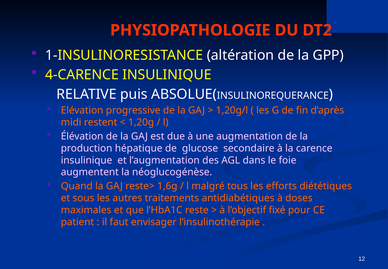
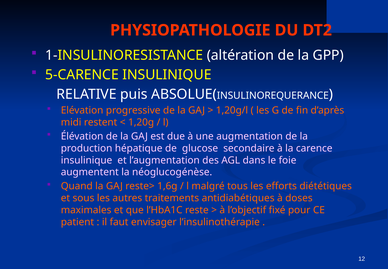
4-CARENCE: 4-CARENCE -> 5-CARENCE (82, 75)
